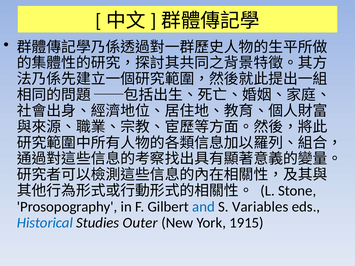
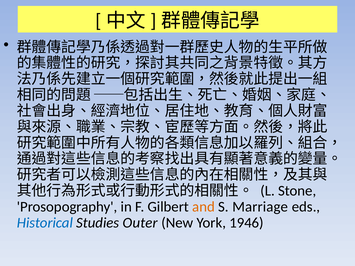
and colour: blue -> orange (204, 207)
Variables: Variables -> Marriage (260, 207)
1915: 1915 -> 1946 (247, 223)
